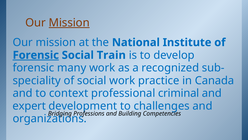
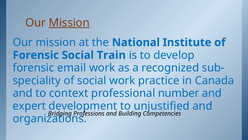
Forensic underline: present -> none (36, 55)
many: many -> email (72, 68)
criminal: criminal -> number (179, 93)
challenges: challenges -> unjustified (162, 106)
